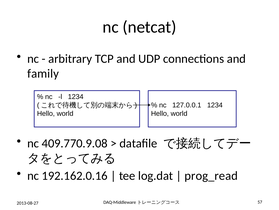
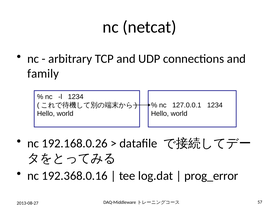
409.770.9.08: 409.770.9.08 -> 192.168.0.26 (75, 143)
192.162.0.16: 192.162.0.16 -> 192.368.0.16 (75, 175)
prog_read: prog_read -> prog_error (211, 175)
